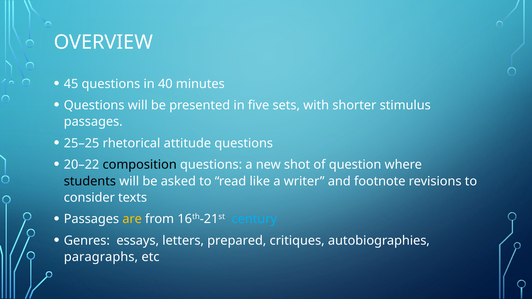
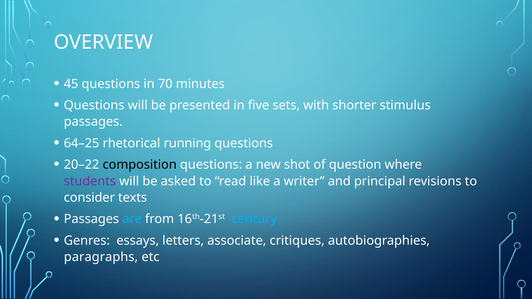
40: 40 -> 70 (165, 84)
25–25: 25–25 -> 64–25 (82, 143)
attitude: attitude -> running (187, 143)
students colour: black -> purple (90, 181)
footnote: footnote -> principal (380, 181)
are colour: yellow -> light blue (132, 219)
prepared: prepared -> associate (237, 241)
